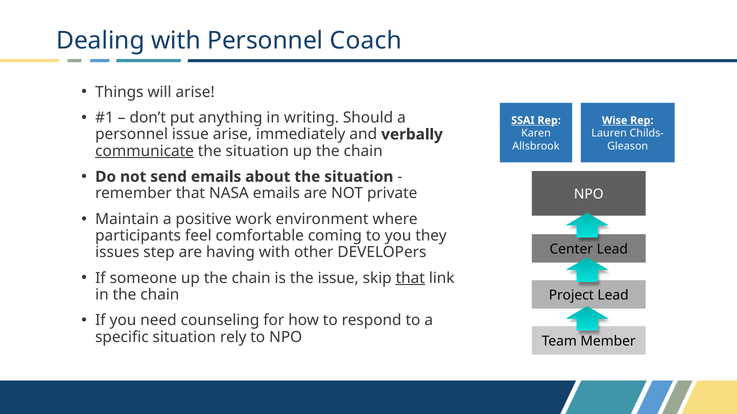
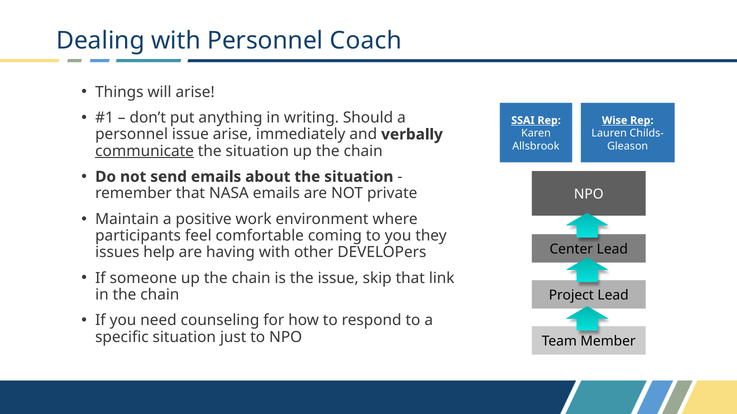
step: step -> help (159, 253)
that underline: present -> none (410, 278)
rely: rely -> just (233, 337)
